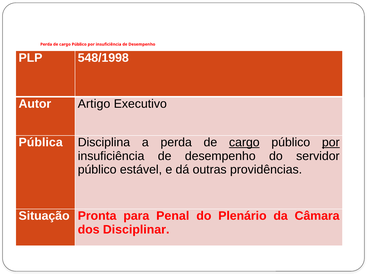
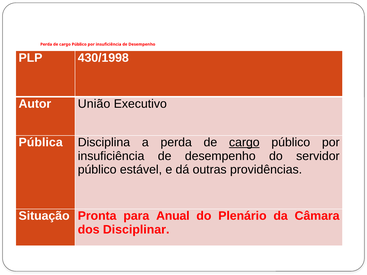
548/1998: 548/1998 -> 430/1998 (103, 58)
Artigo: Artigo -> União (94, 104)
por underline: present -> none (331, 143)
Penal: Penal -> Anual (173, 216)
